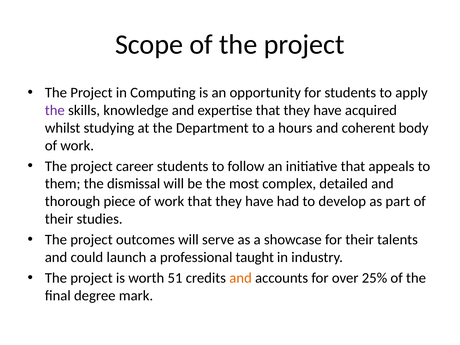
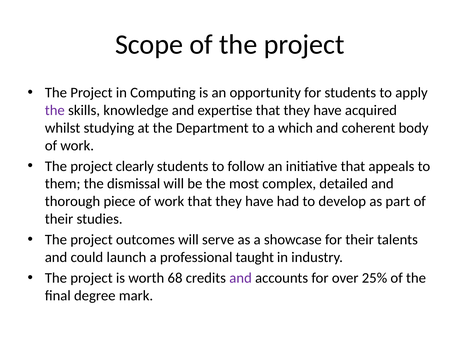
hours: hours -> which (295, 128)
career: career -> clearly (135, 166)
51: 51 -> 68 (175, 278)
and colour: orange -> purple (241, 278)
